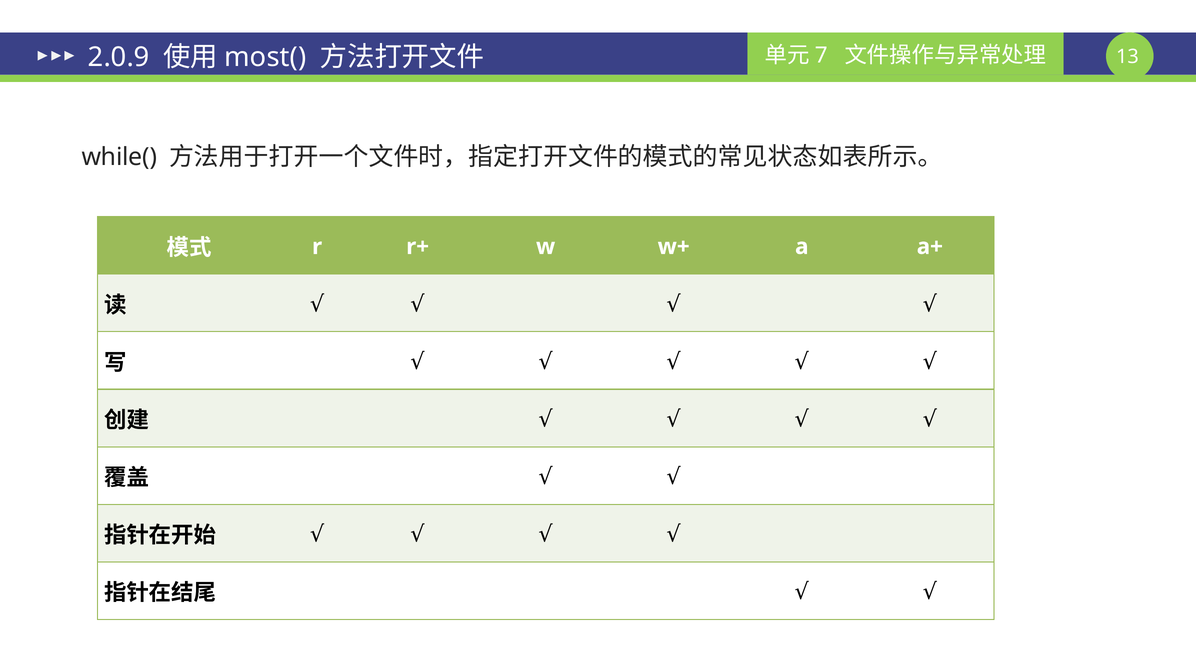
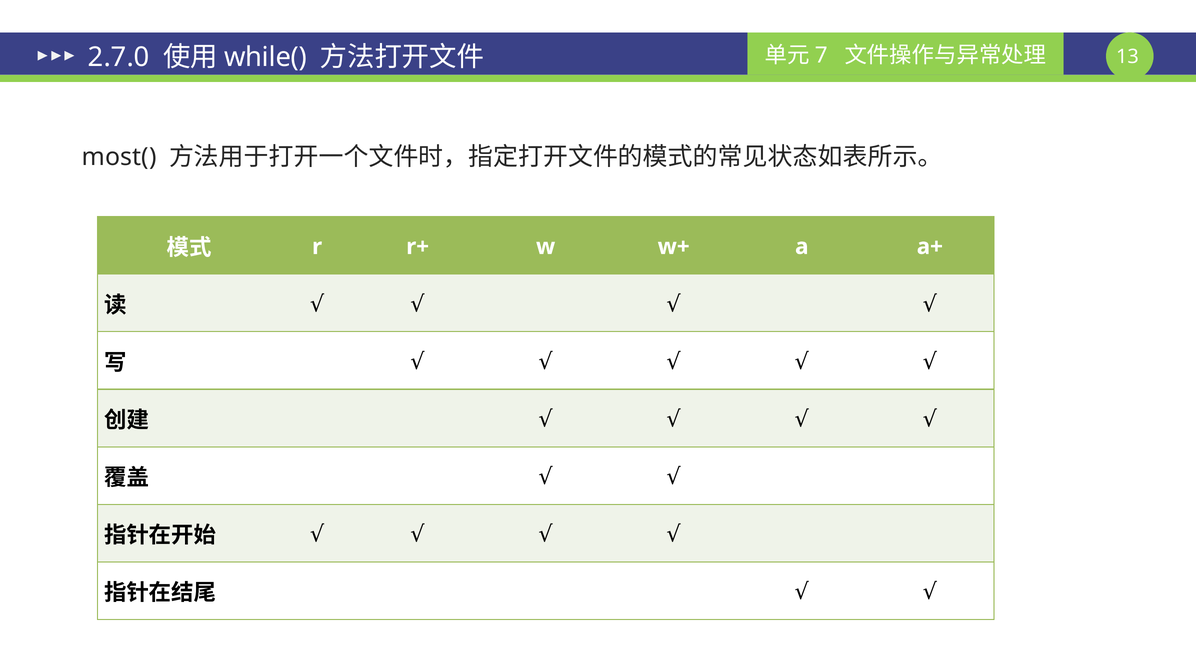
2.0.9: 2.0.9 -> 2.7.0 (119, 57)
most(: most( -> while( (265, 57)
while(: while( -> most( (119, 157)
